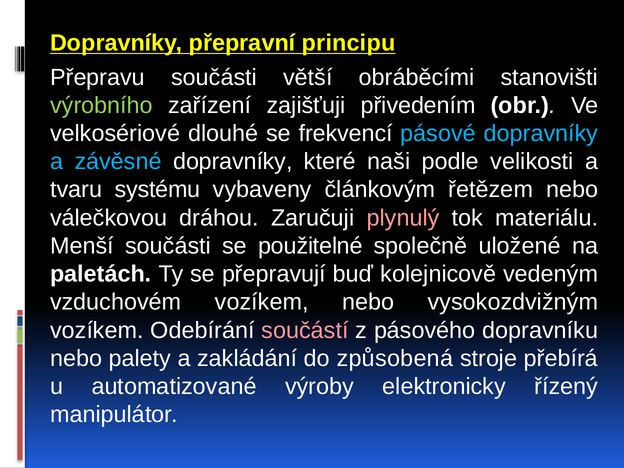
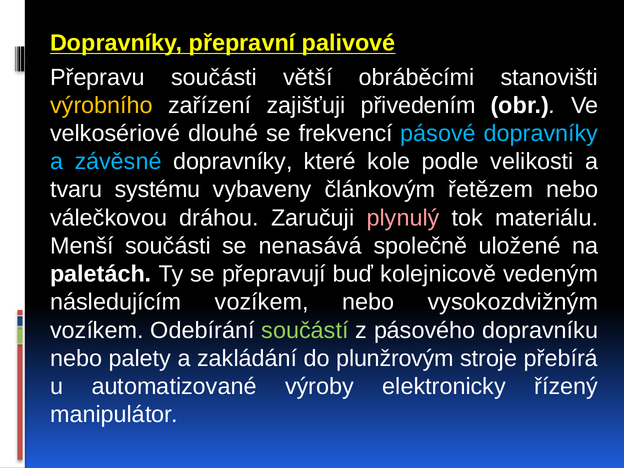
principu: principu -> palivové (349, 43)
výrobního colour: light green -> yellow (101, 105)
naši: naši -> kole (389, 162)
použitelné: použitelné -> nenasává (310, 246)
vzduchovém: vzduchovém -> následujícím (116, 302)
součástí colour: pink -> light green (305, 330)
způsobená: způsobená -> plunžrovým (395, 358)
